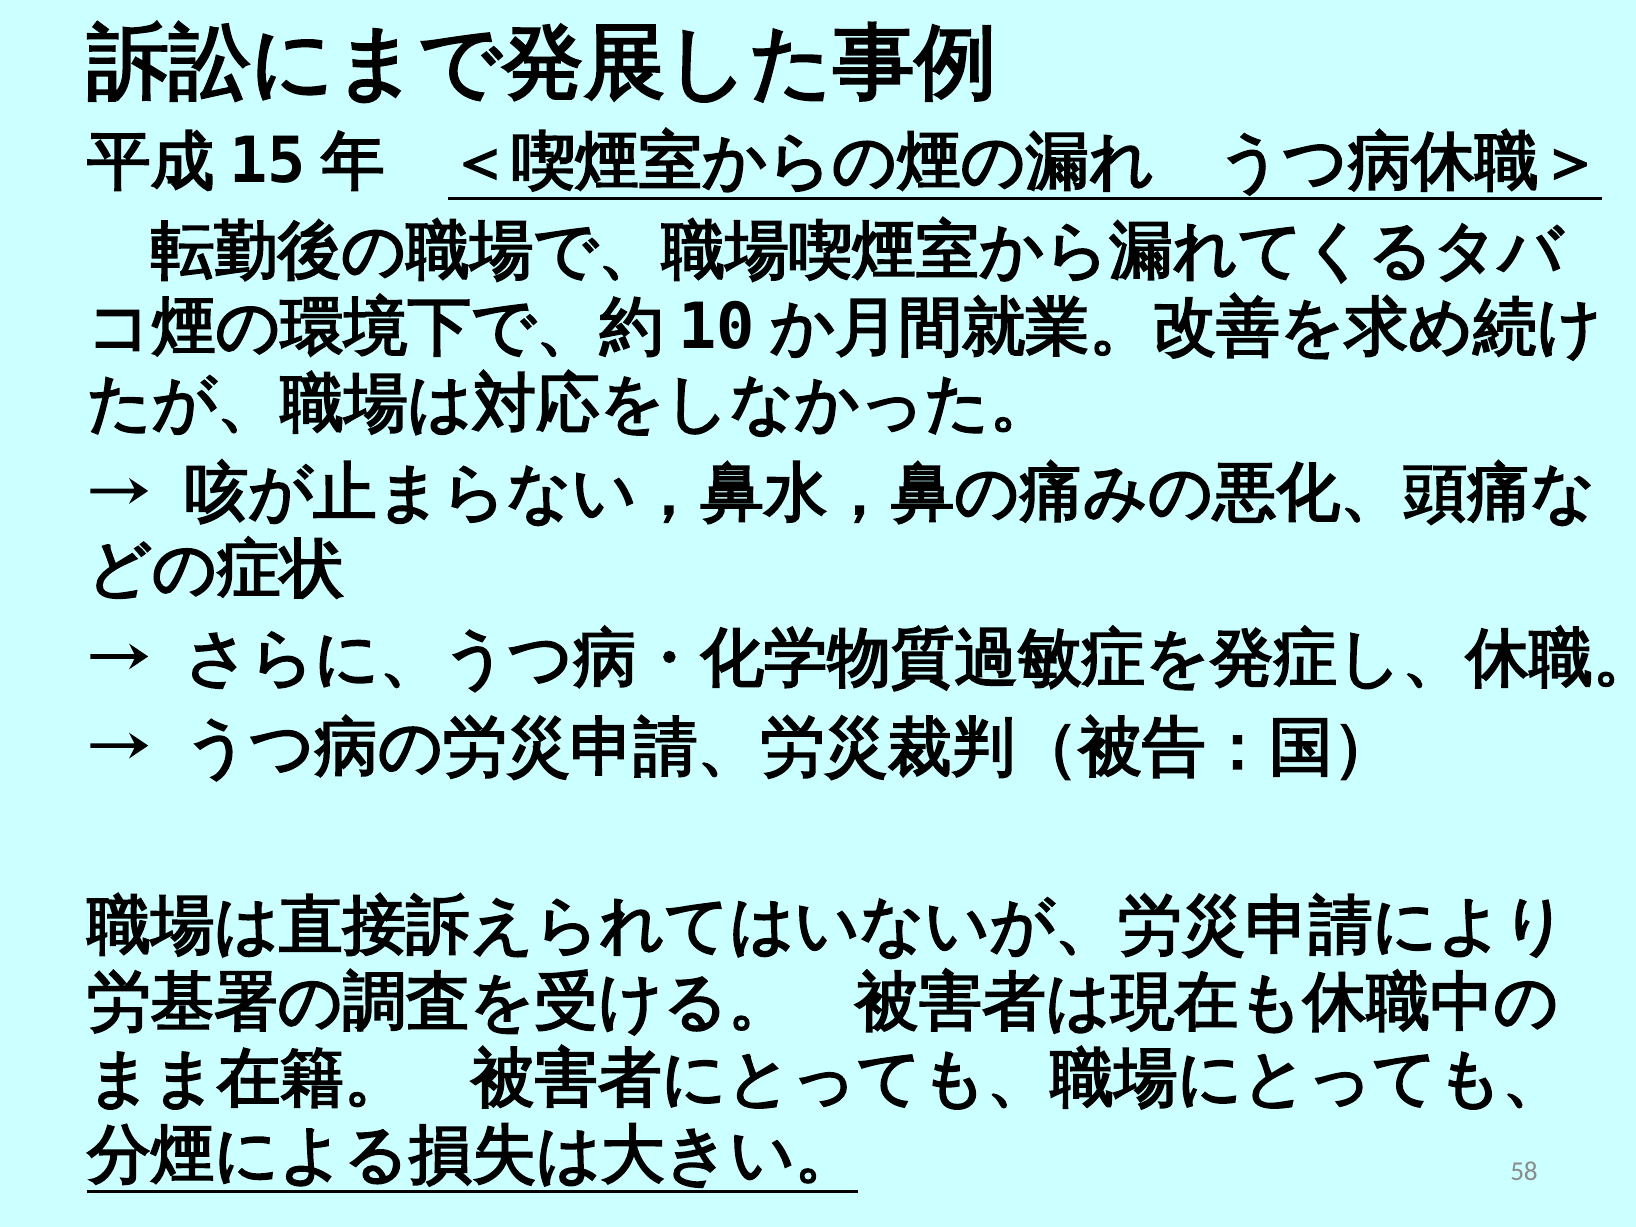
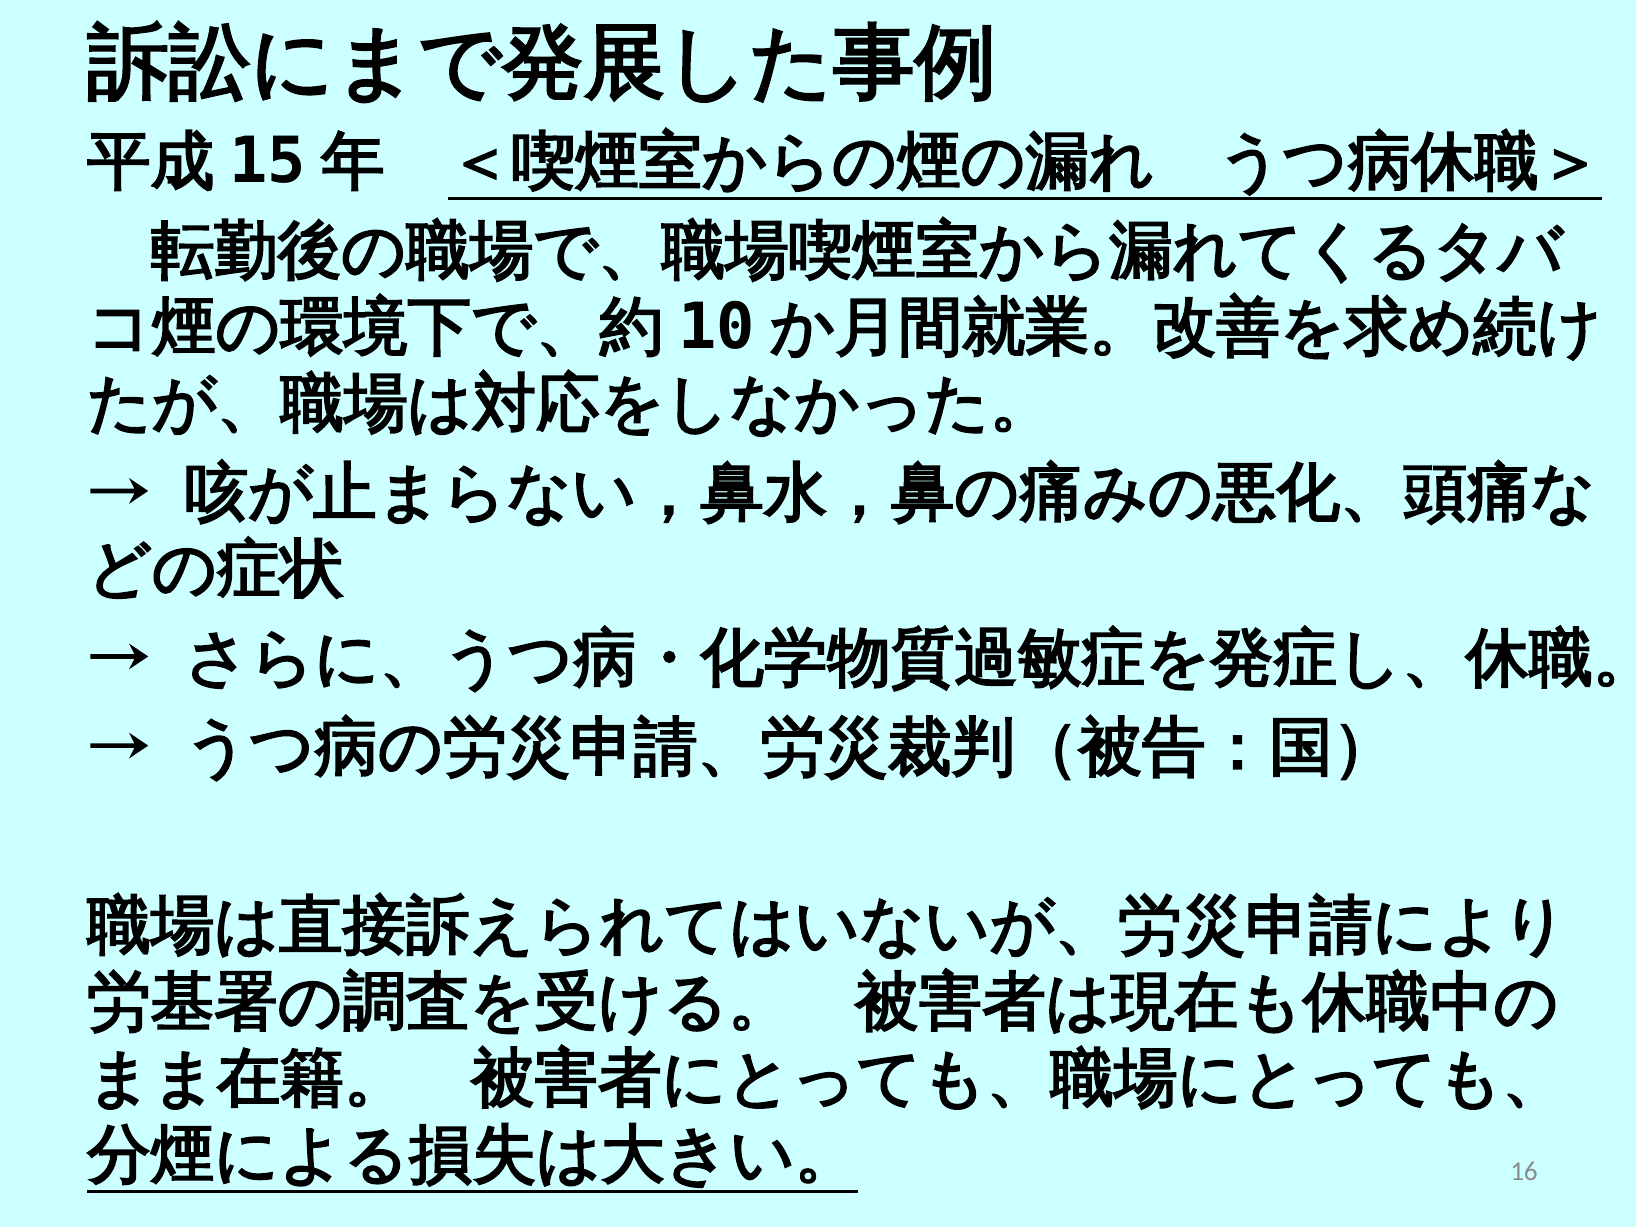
58: 58 -> 16 (1524, 1172)
